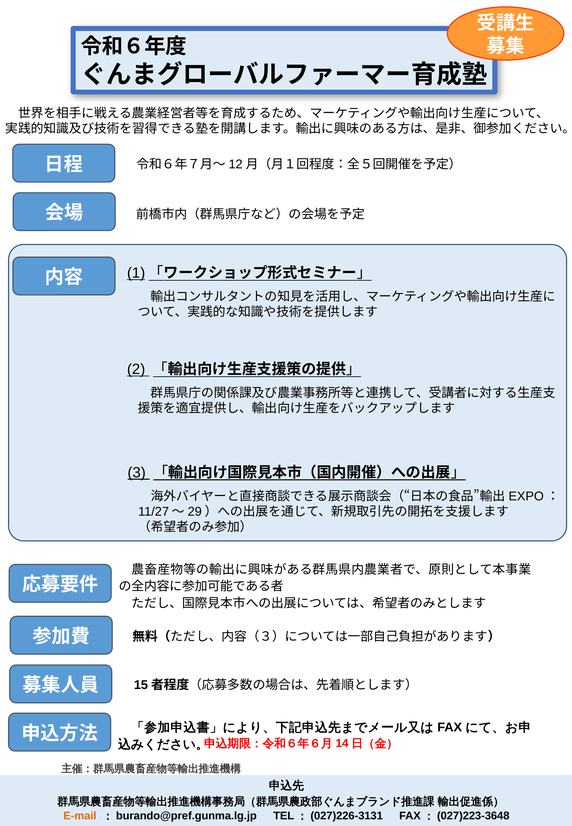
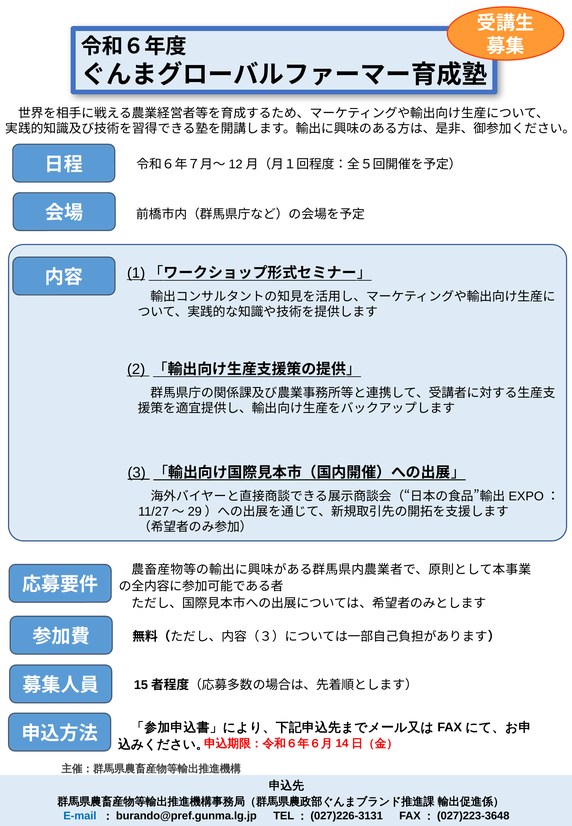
E-mail colour: orange -> blue (80, 816)
